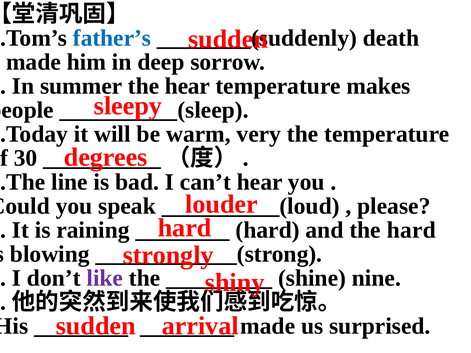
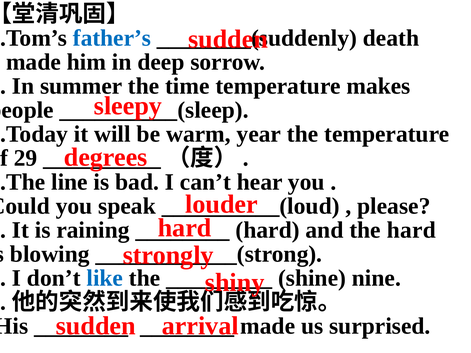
the hear: hear -> time (187, 86)
very: very -> year (259, 134)
30: 30 -> 29 (26, 158)
like colour: purple -> blue (105, 278)
